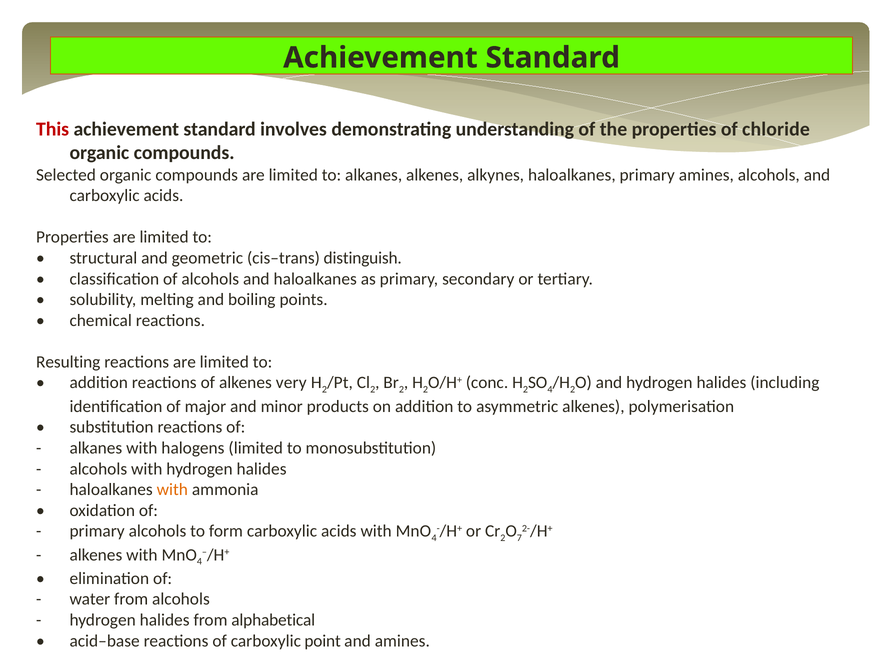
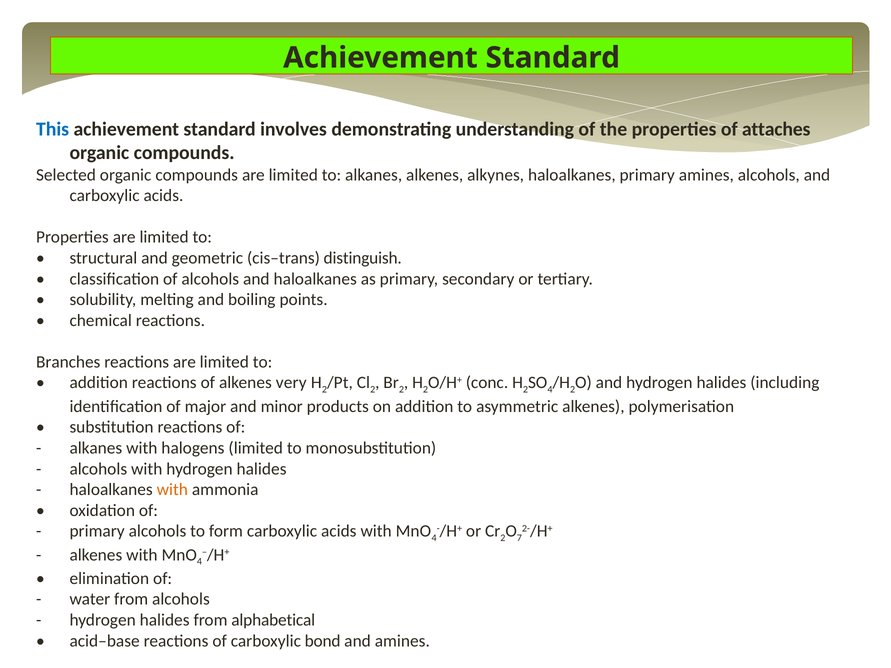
This colour: red -> blue (53, 129)
chloride: chloride -> attaches (776, 129)
Resulting: Resulting -> Branches (68, 362)
point: point -> bond (323, 641)
